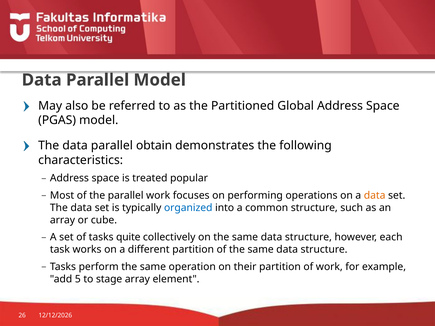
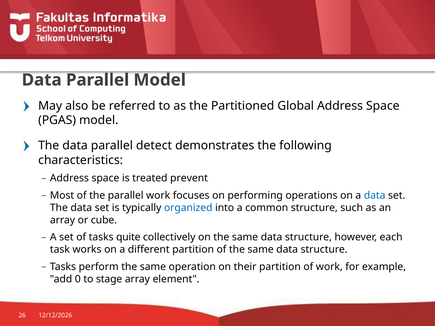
obtain: obtain -> detect (154, 146)
popular: popular -> prevent (189, 178)
data colour: orange -> blue (375, 196)
5: 5 -> 0 (78, 279)
